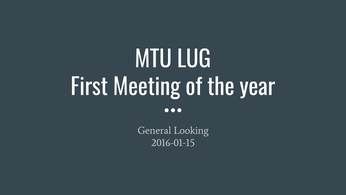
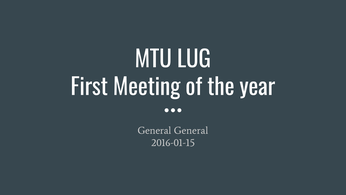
General Looking: Looking -> General (191, 130)
